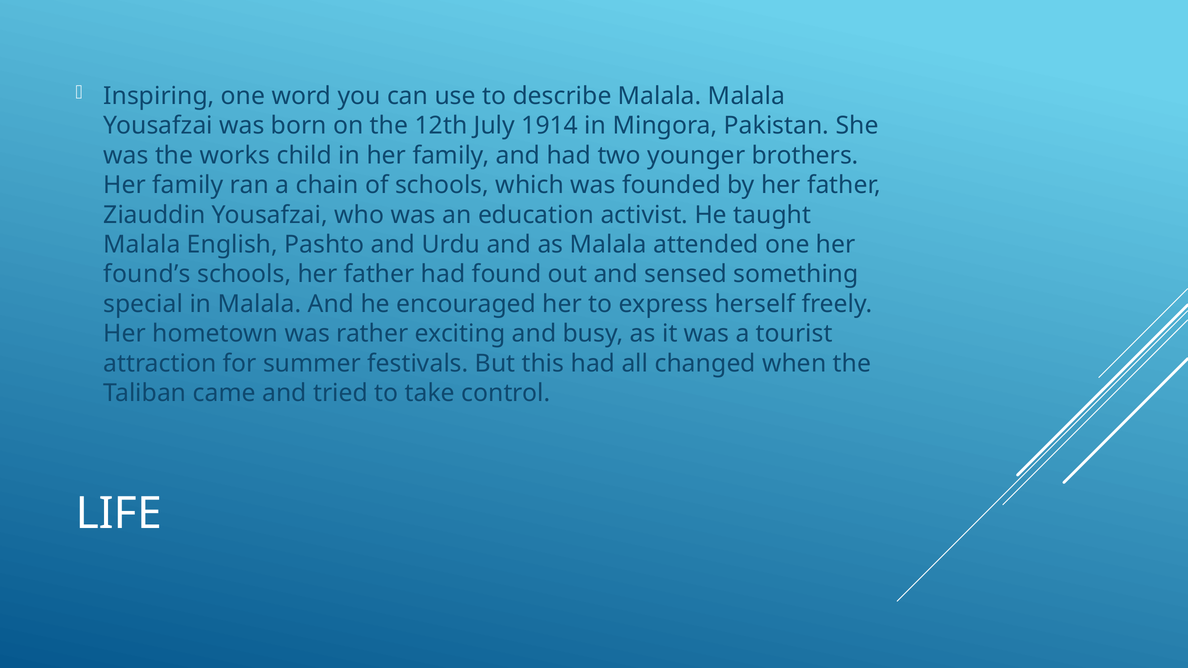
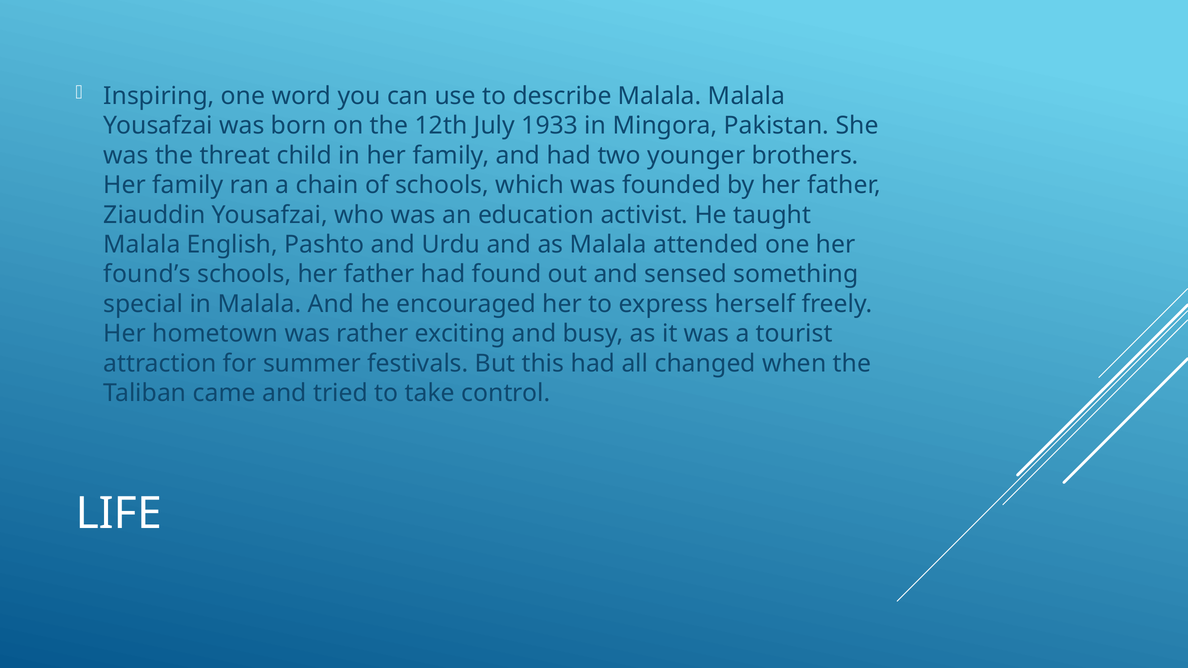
1914: 1914 -> 1933 (550, 126)
works: works -> threat (235, 155)
